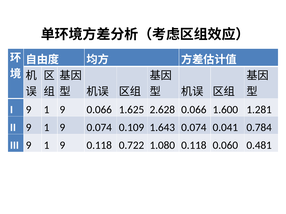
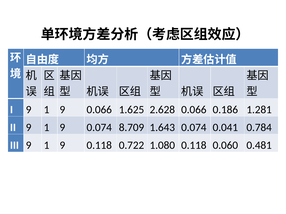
1.600: 1.600 -> 0.186 (225, 110)
0.109: 0.109 -> 8.709 (132, 128)
